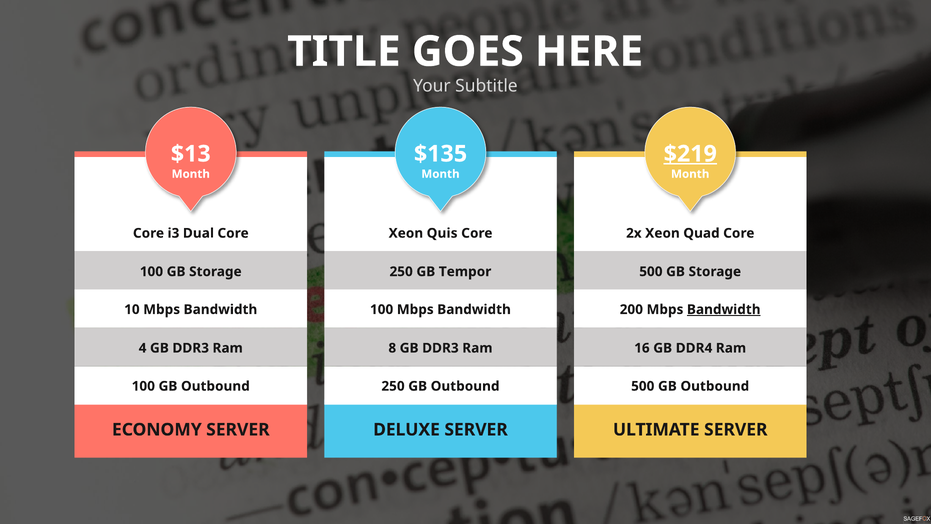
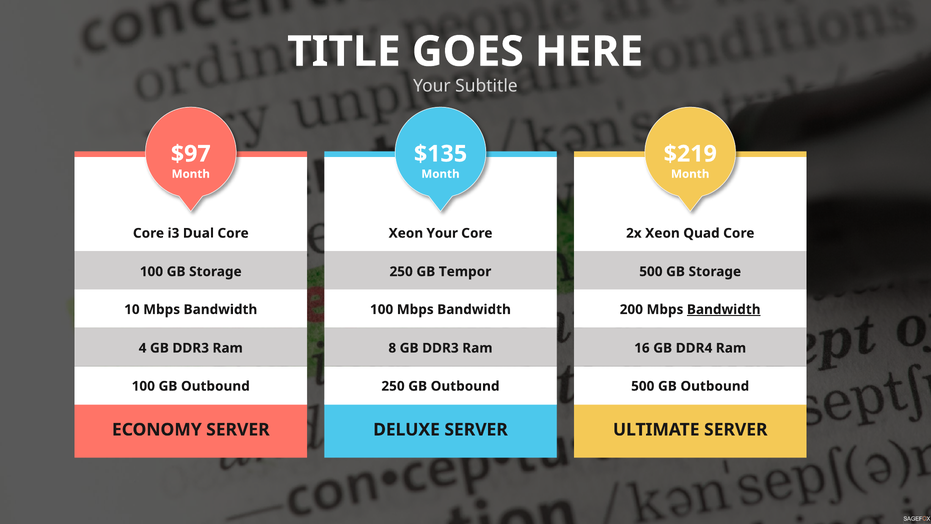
$13: $13 -> $97 (191, 154)
$219 underline: present -> none (690, 154)
Xeon Quis: Quis -> Your (442, 233)
